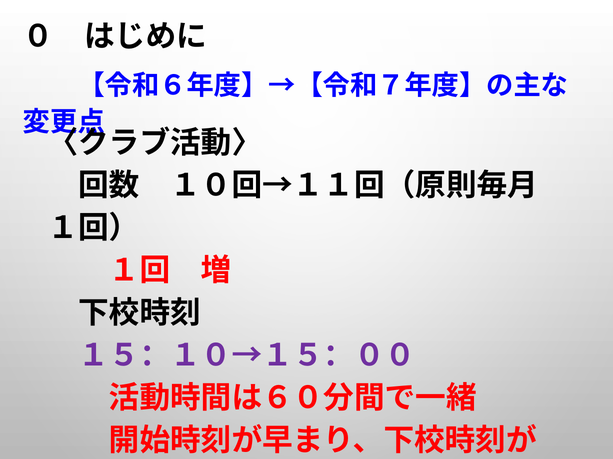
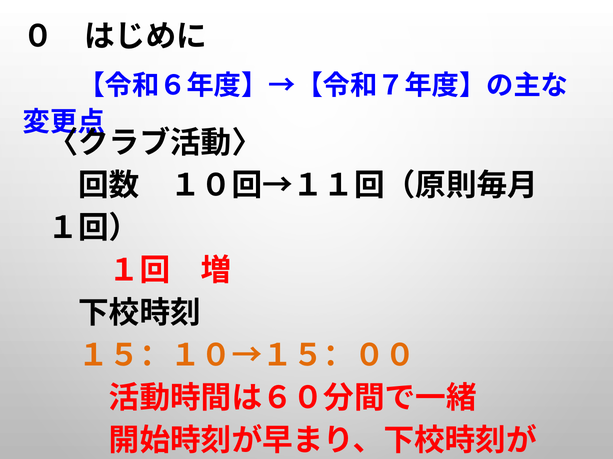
１５：１０→１５：００ colour: purple -> orange (247, 356)
